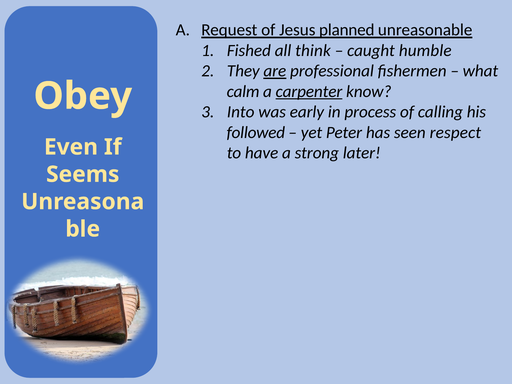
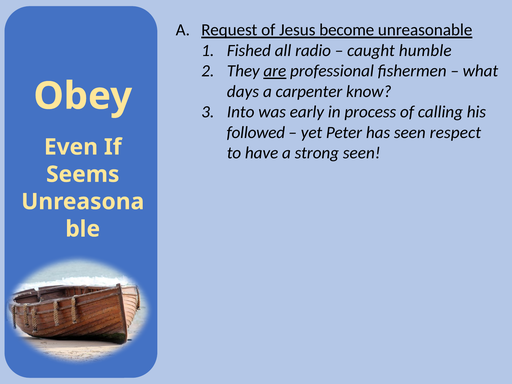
planned: planned -> become (347, 30)
think: think -> radio (313, 51)
calm: calm -> days (243, 91)
carpenter underline: present -> none (309, 91)
strong later: later -> seen (362, 153)
